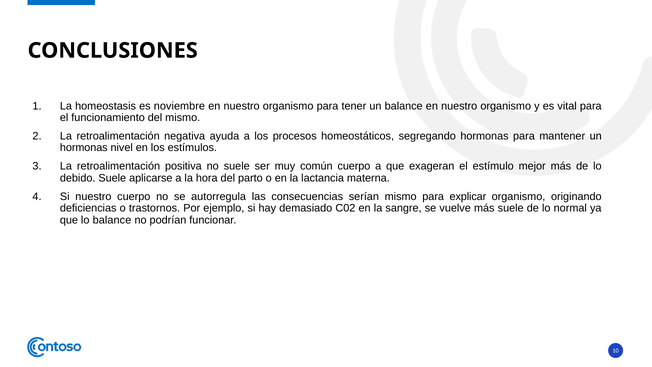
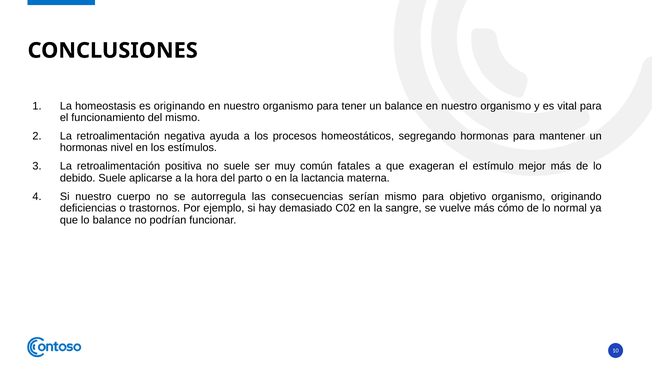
es noviembre: noviembre -> originando (179, 106)
común cuerpo: cuerpo -> fatales (354, 166)
explicar: explicar -> objetivo (468, 196)
más suele: suele -> cómo (511, 208)
